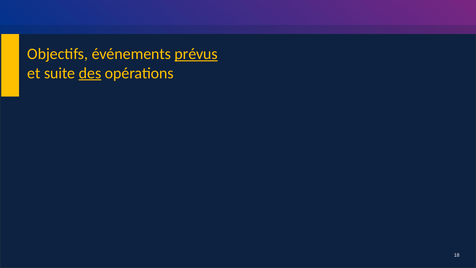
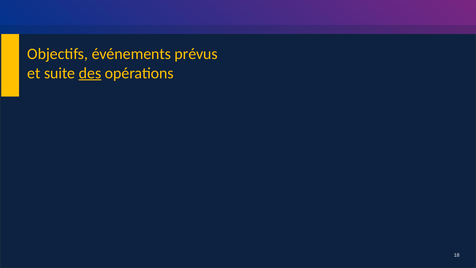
prévus underline: present -> none (196, 54)
